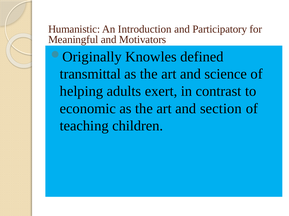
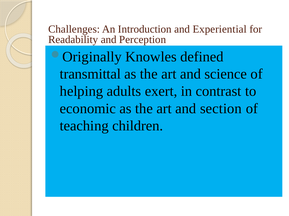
Humanistic: Humanistic -> Challenges (74, 29)
Participatory: Participatory -> Experiential (220, 29)
Meaningful: Meaningful -> Readability (73, 40)
Motivators: Motivators -> Perception (143, 40)
